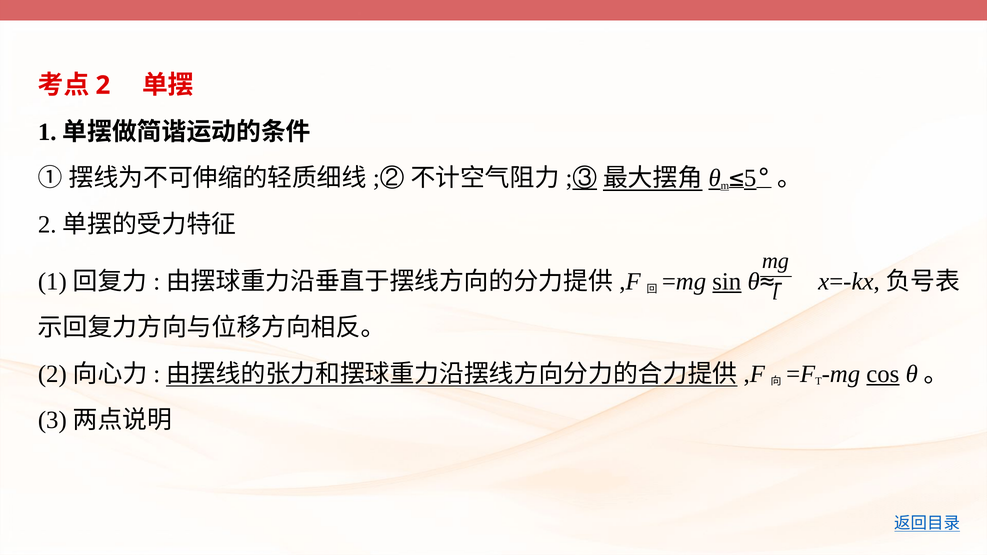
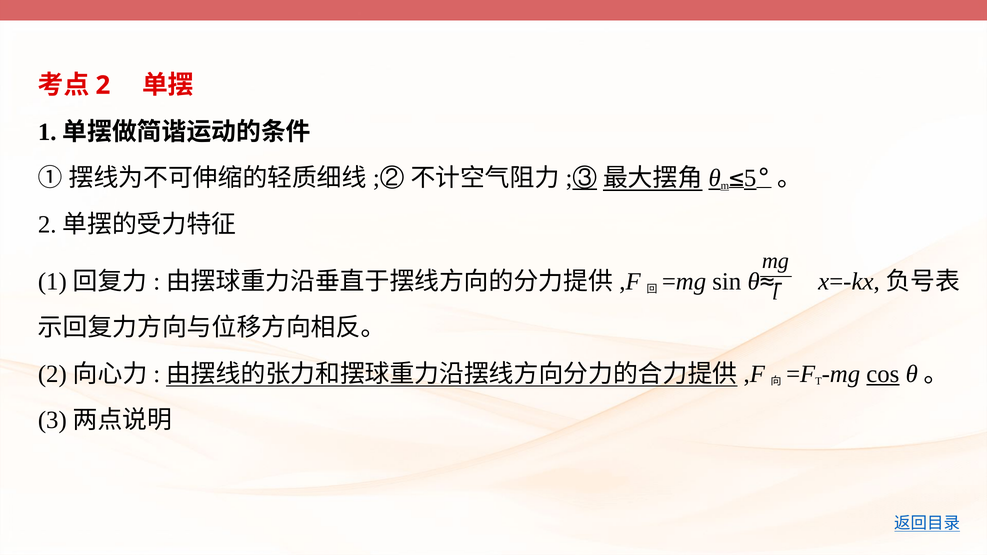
sin underline: present -> none (727, 282)
